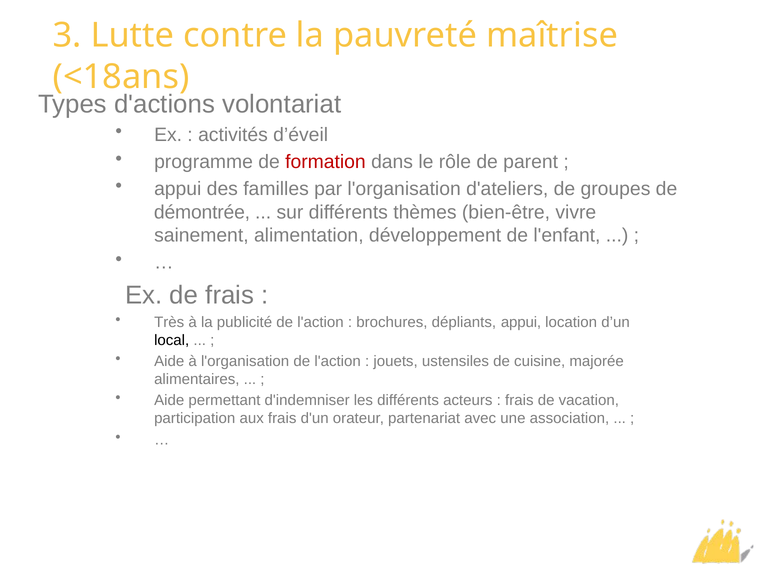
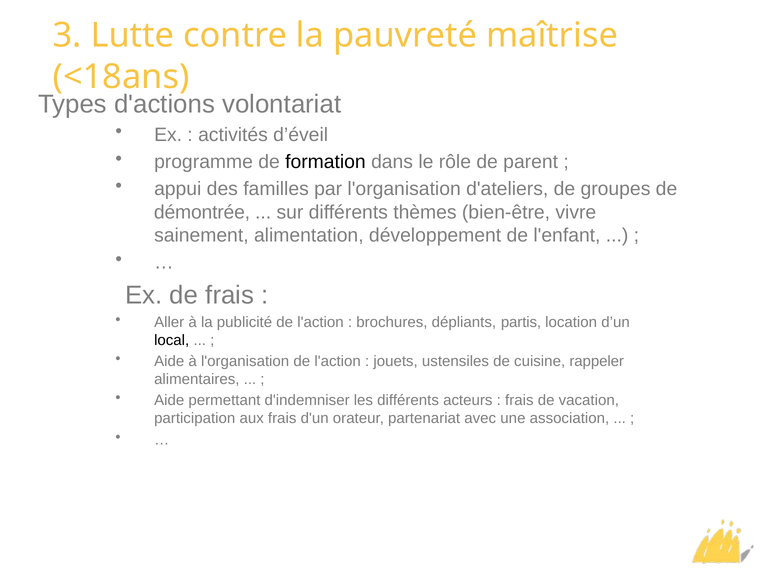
formation colour: red -> black (325, 162)
Très: Très -> Aller (169, 322)
dépliants appui: appui -> partis (521, 322)
majorée: majorée -> rappeler (597, 361)
